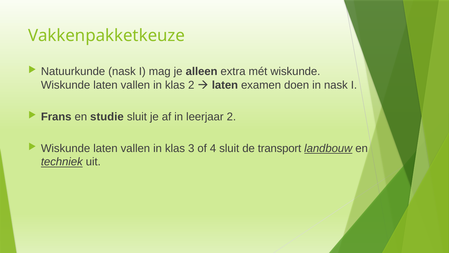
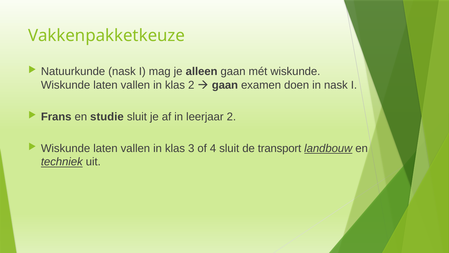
alleen extra: extra -> gaan (233, 71)
laten: laten -> gaan (225, 85)
